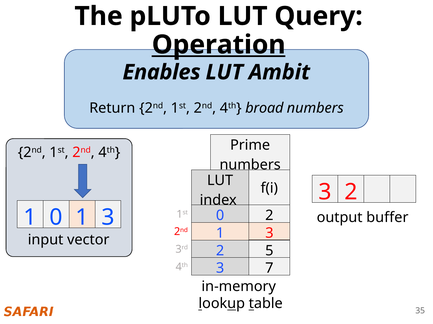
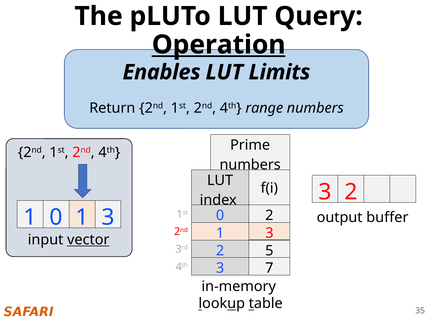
Ambit: Ambit -> Limits (279, 72)
broad: broad -> range (264, 108)
vector underline: none -> present (88, 240)
